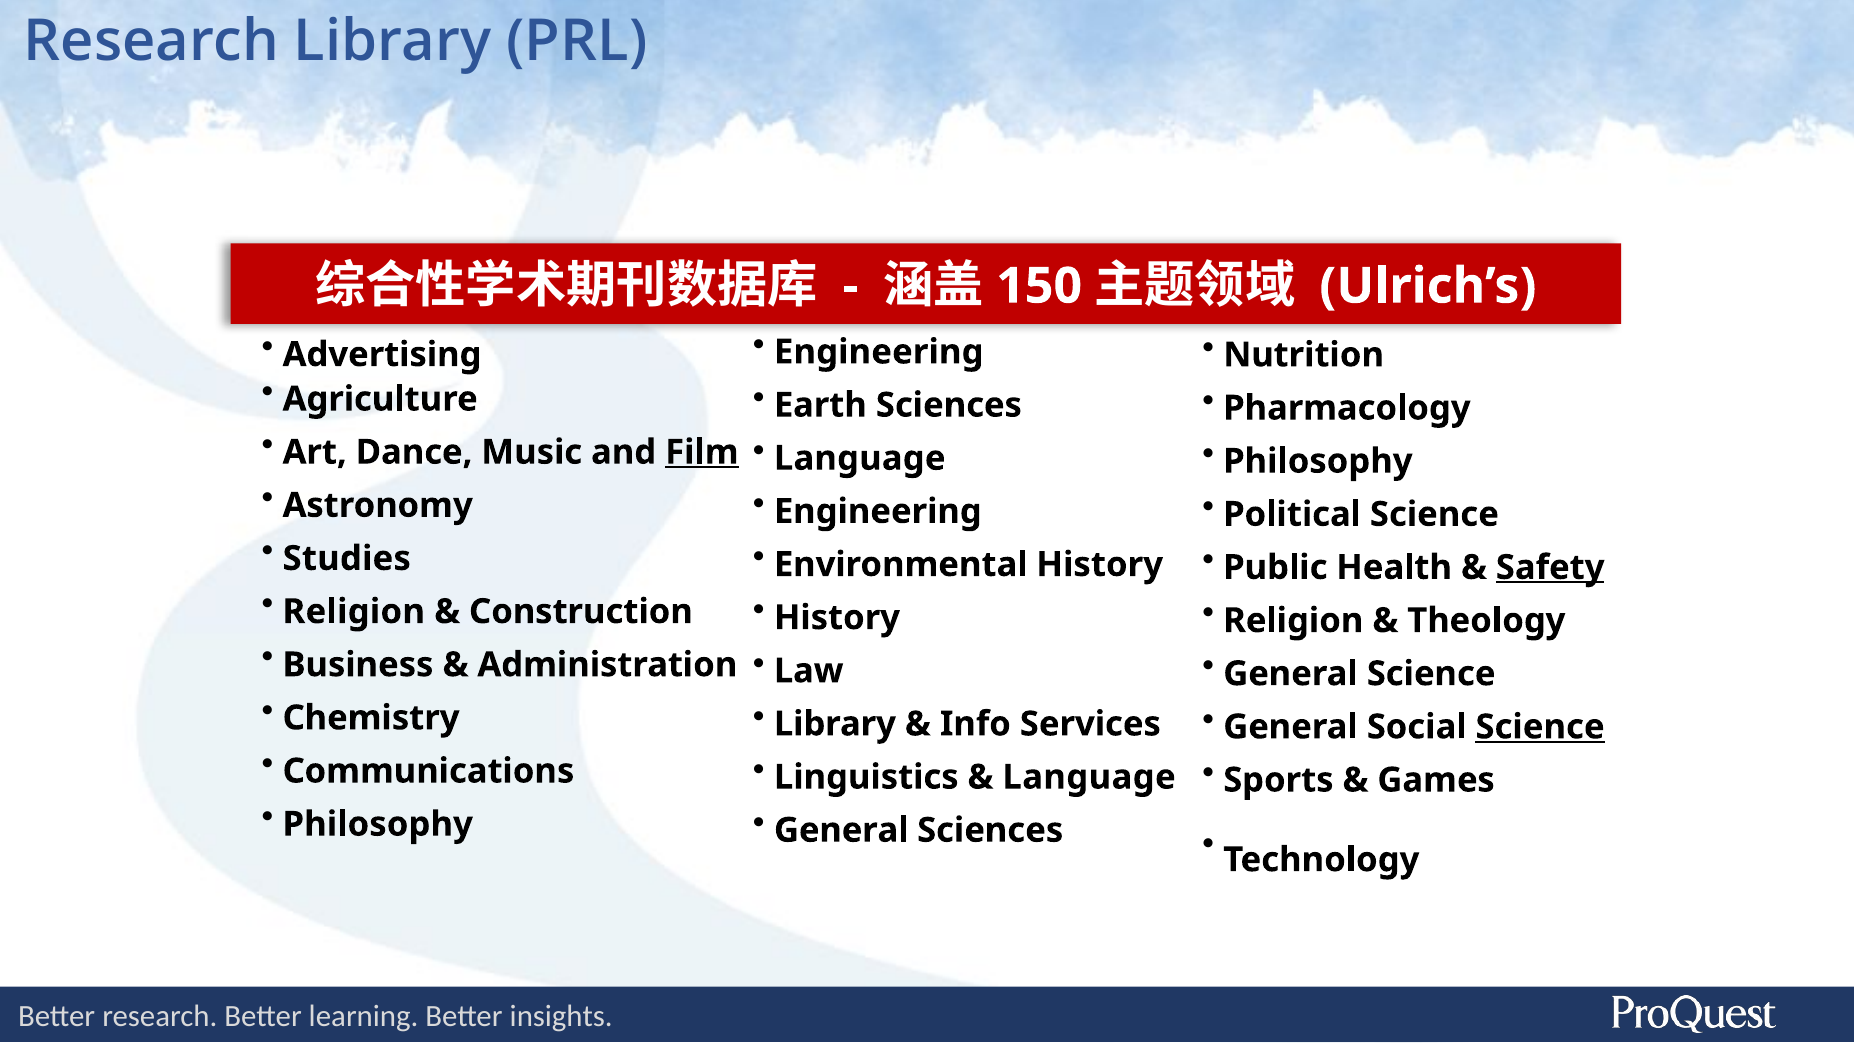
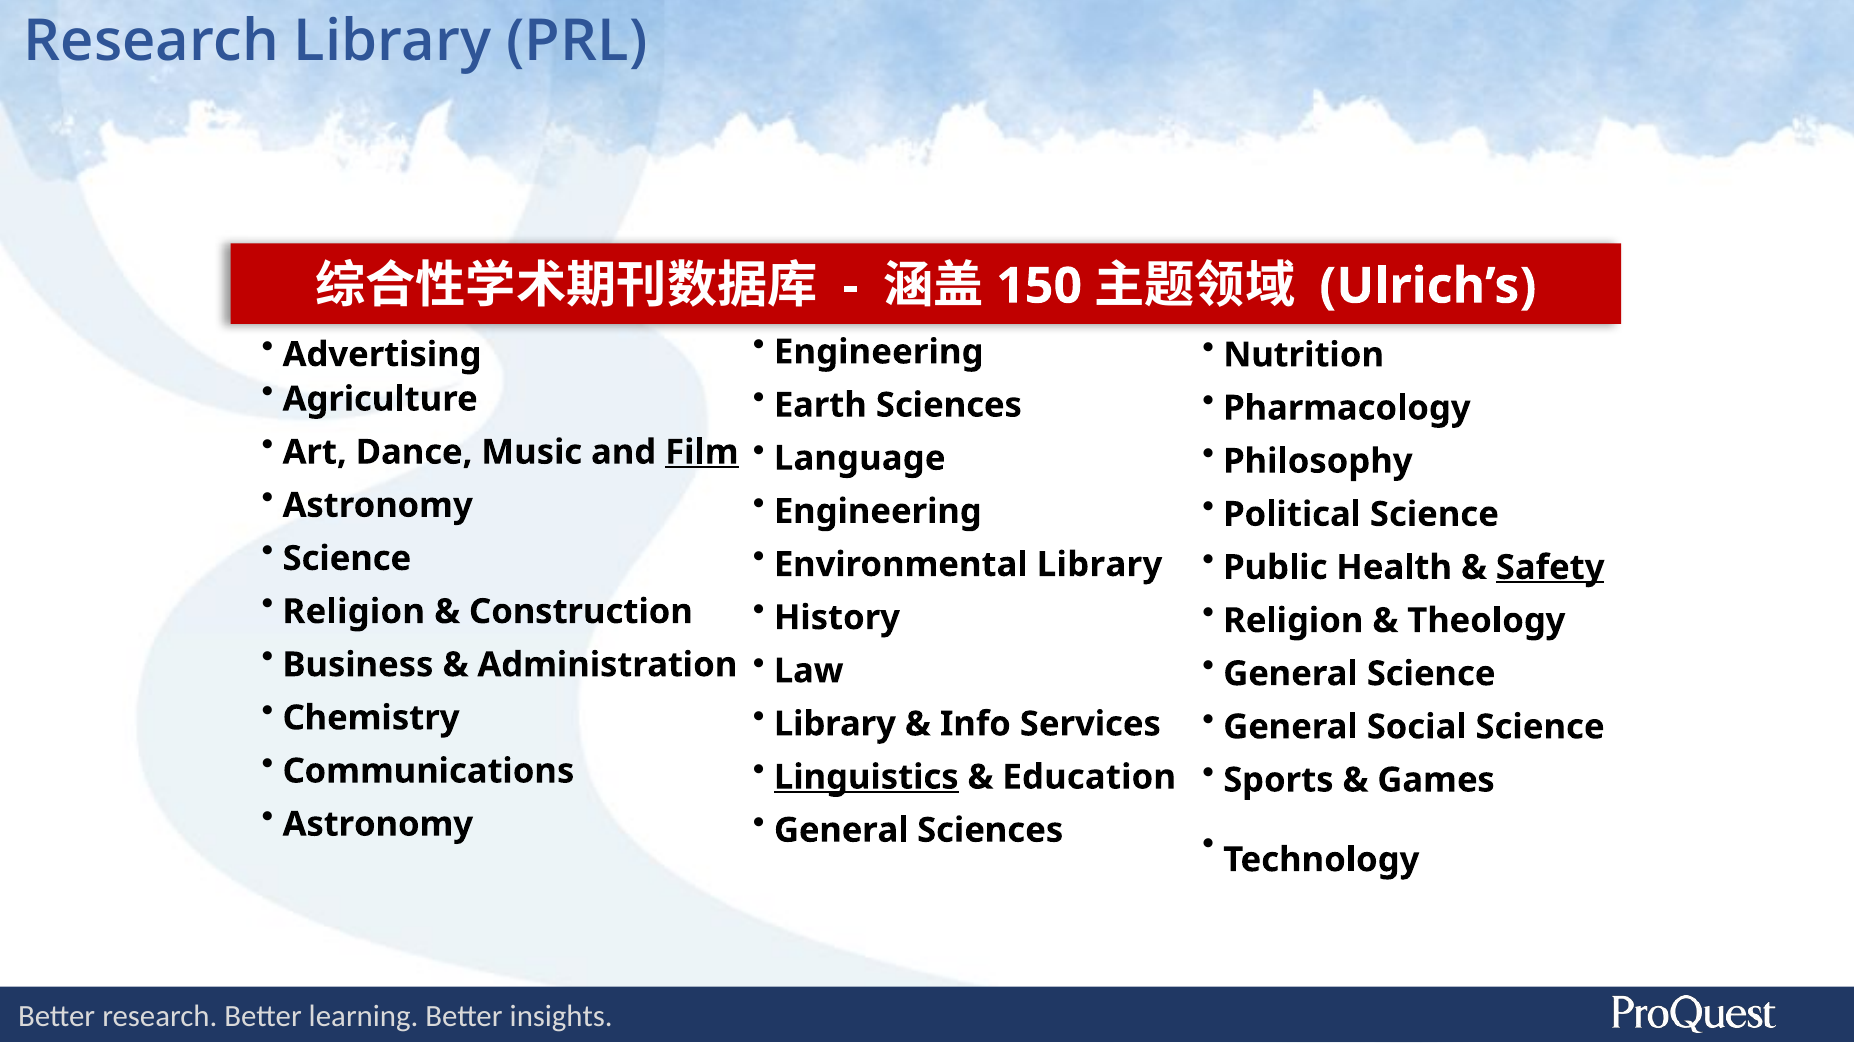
Studies: Studies -> Science (347, 558)
Environmental History: History -> Library (1100, 565)
Science underline: present -> none (1540, 727)
Linguistics underline: none -> present (866, 777)
Language: Language -> Education (1089, 777)
Philosophy: Philosophy -> Astronomy (378, 824)
